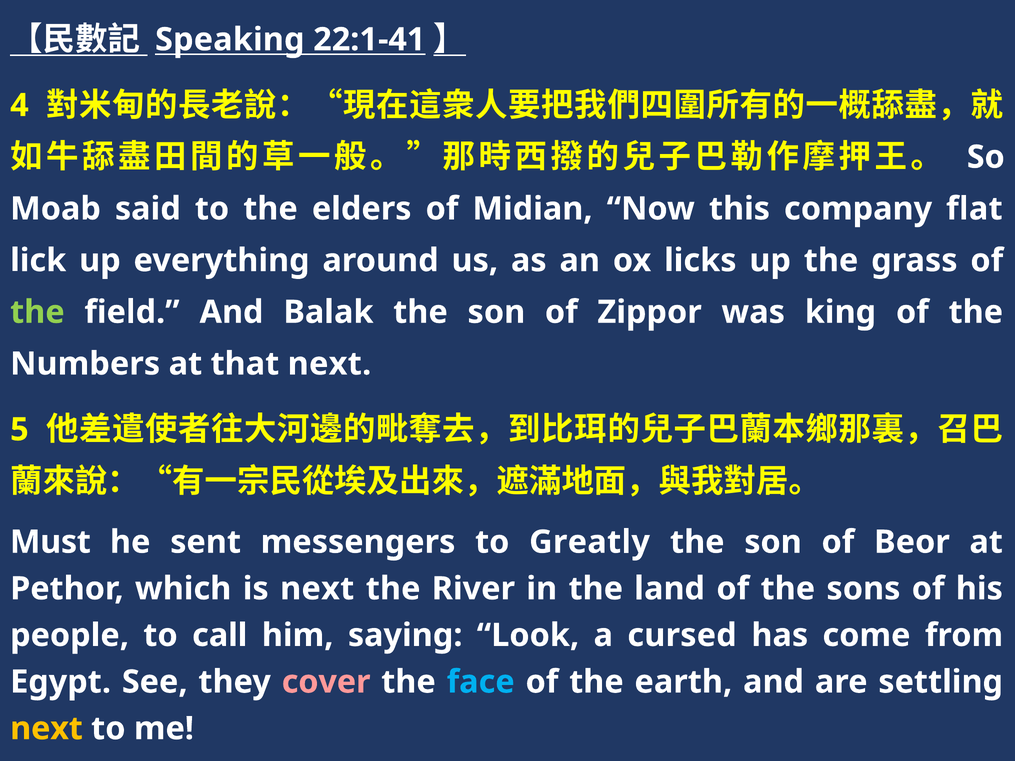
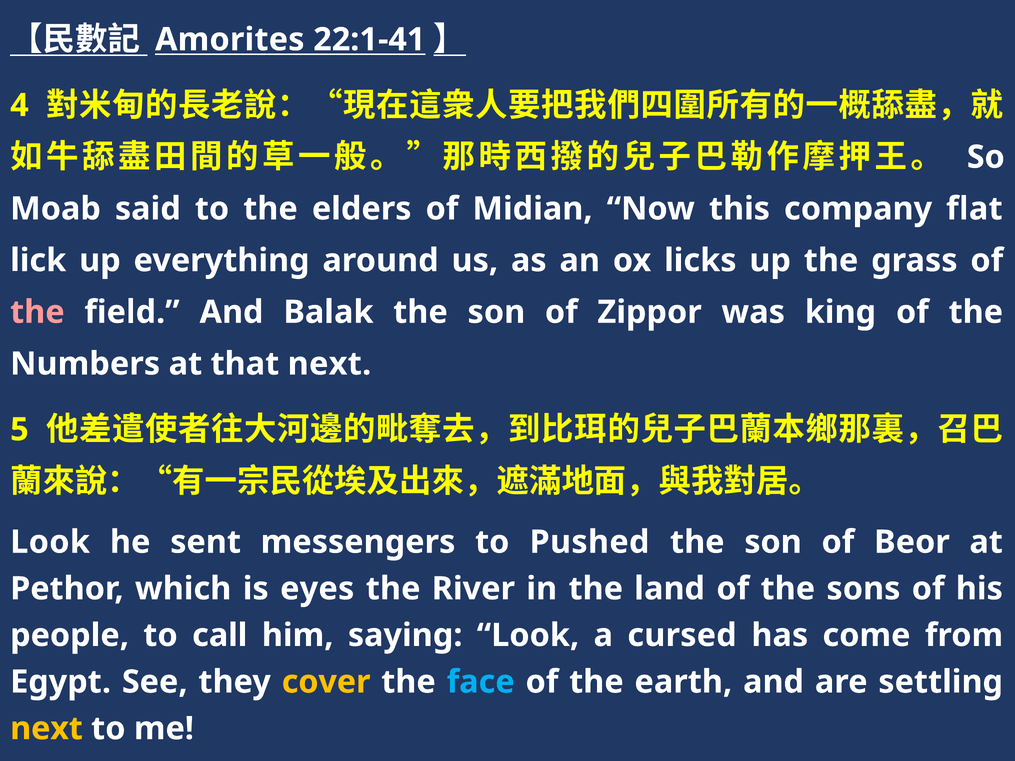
Speaking: Speaking -> Amorites (230, 40)
the colour: light green -> pink (37, 312)
Must: Must -> Look (50, 542)
Greatly: Greatly -> Pushed (590, 542)
is next: next -> eyes (317, 589)
cover colour: pink -> yellow (326, 682)
